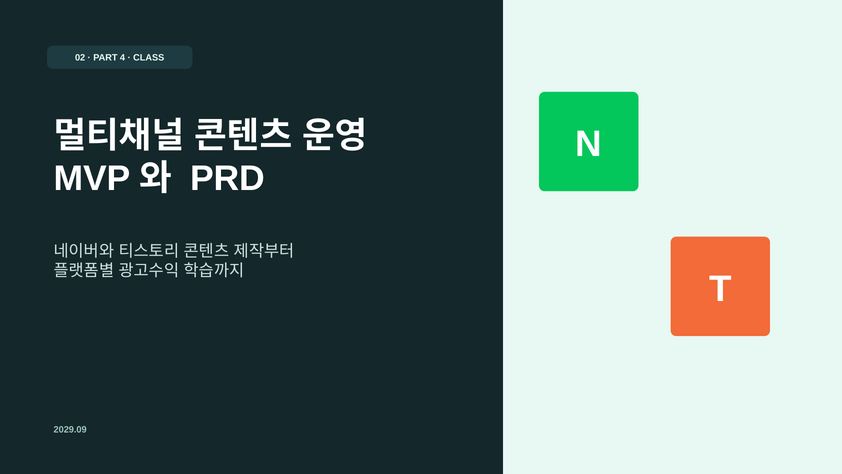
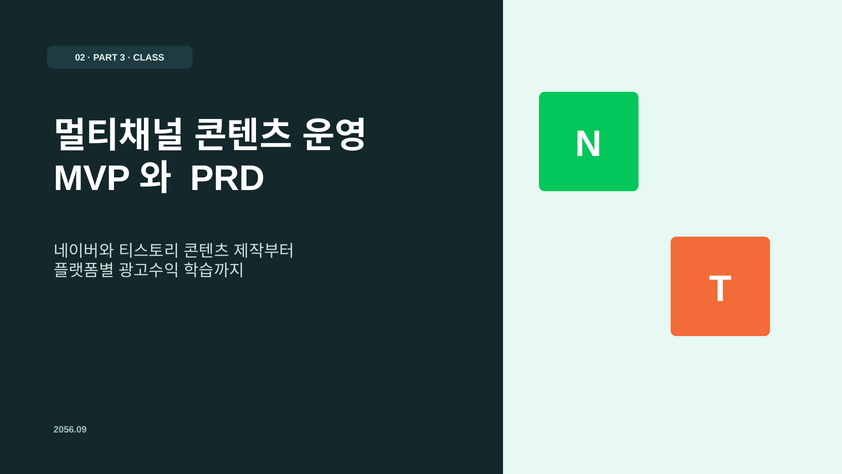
4: 4 -> 3 (123, 58)
2029.09: 2029.09 -> 2056.09 (70, 430)
